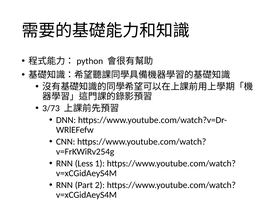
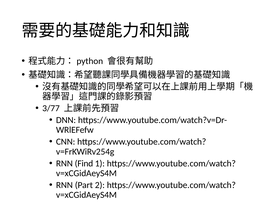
3/73: 3/73 -> 3/77 (51, 108)
Less: Less -> Find (84, 164)
